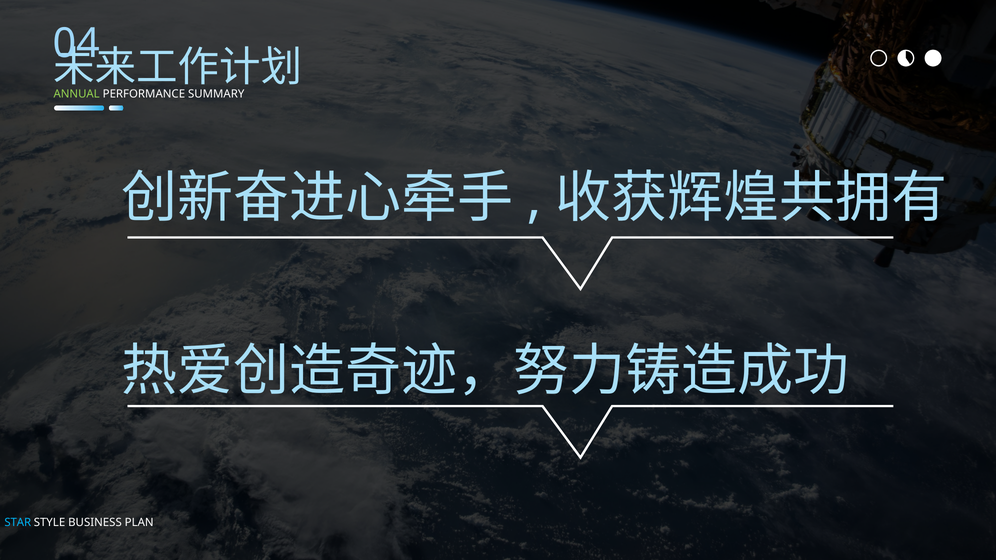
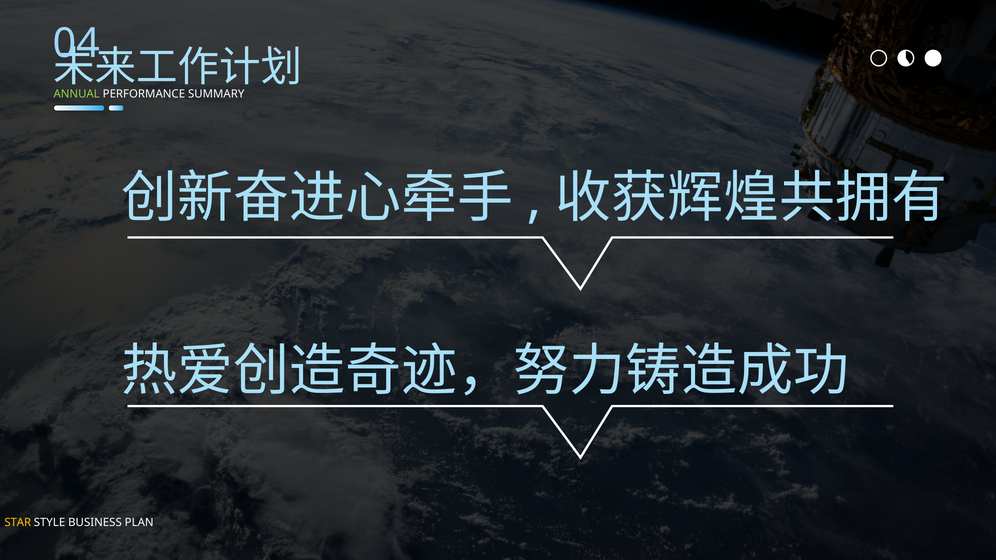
STAR colour: light blue -> yellow (18, 523)
